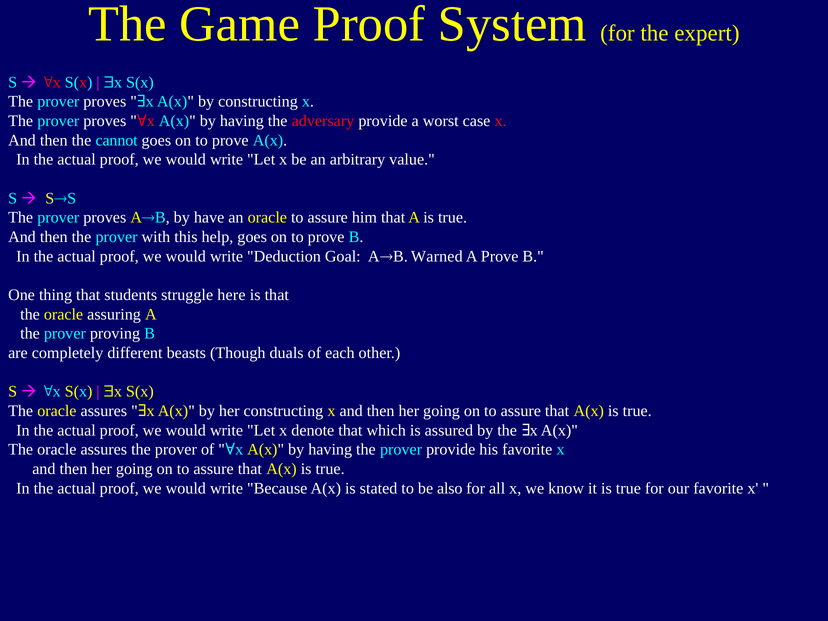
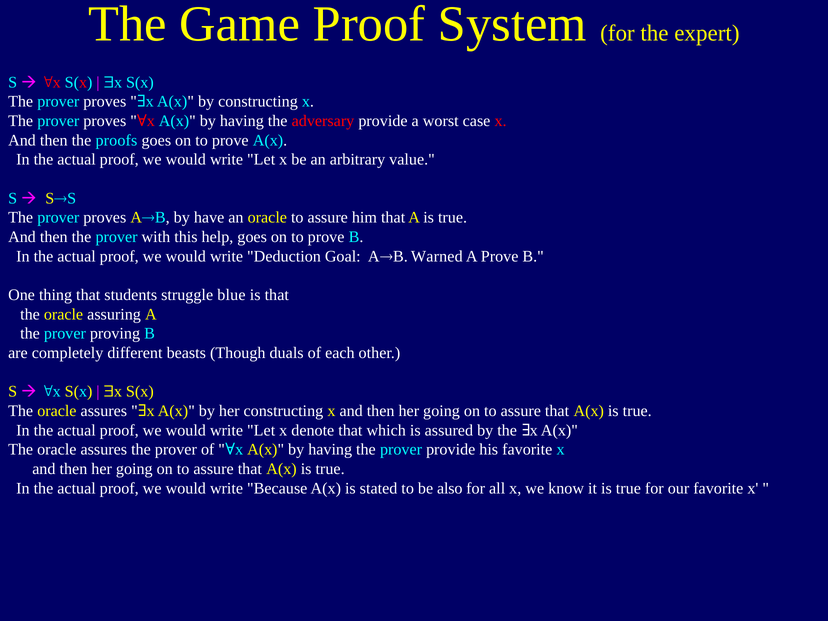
cannot: cannot -> proofs (116, 140)
here: here -> blue (231, 295)
